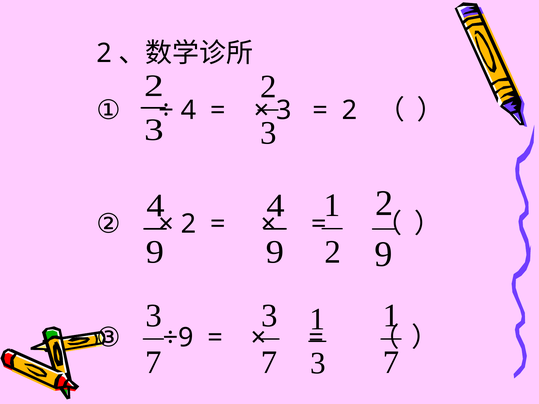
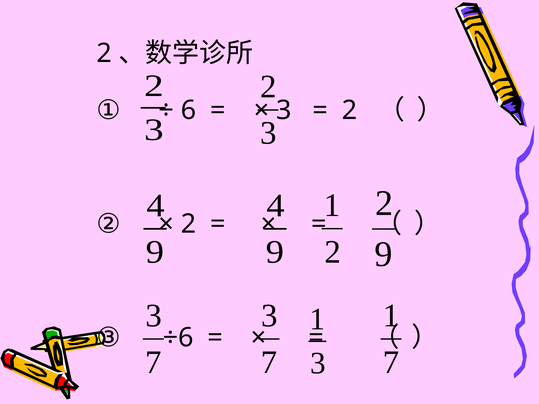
4: 4 -> 6 (189, 110)
÷9: ÷9 -> ÷6 (178, 338)
